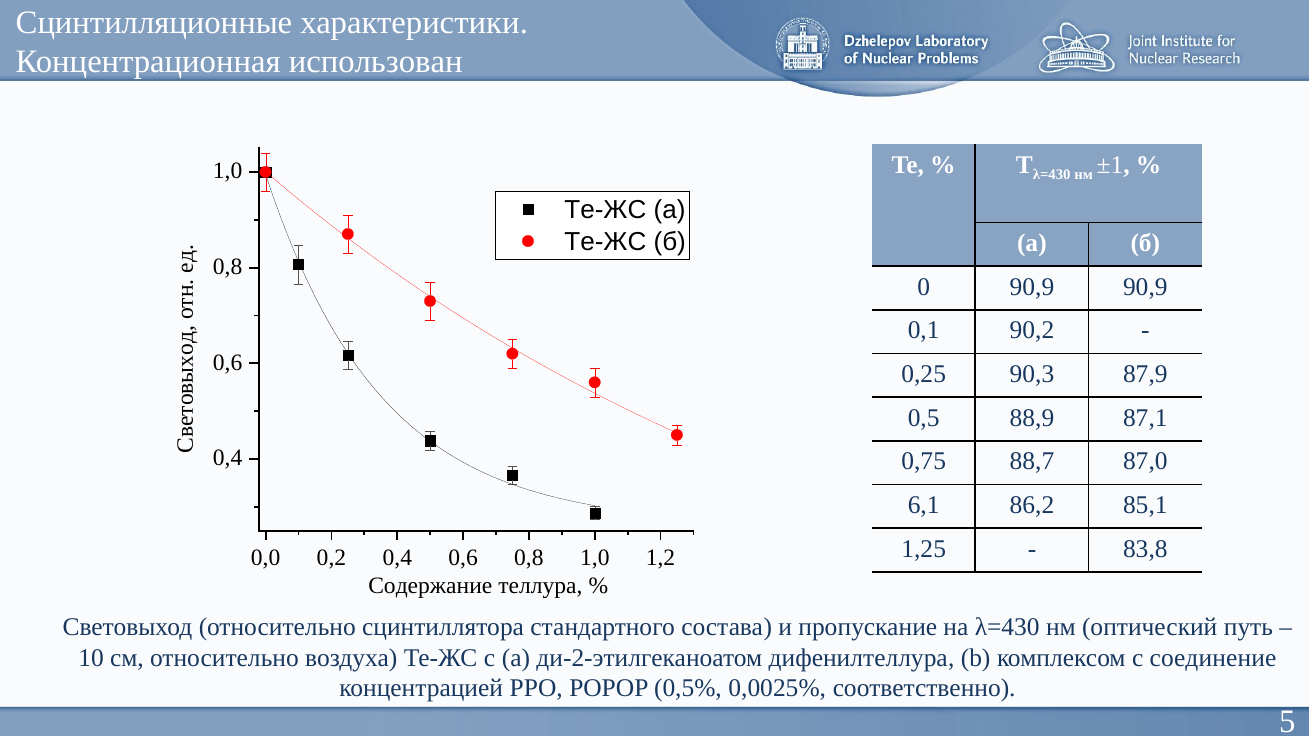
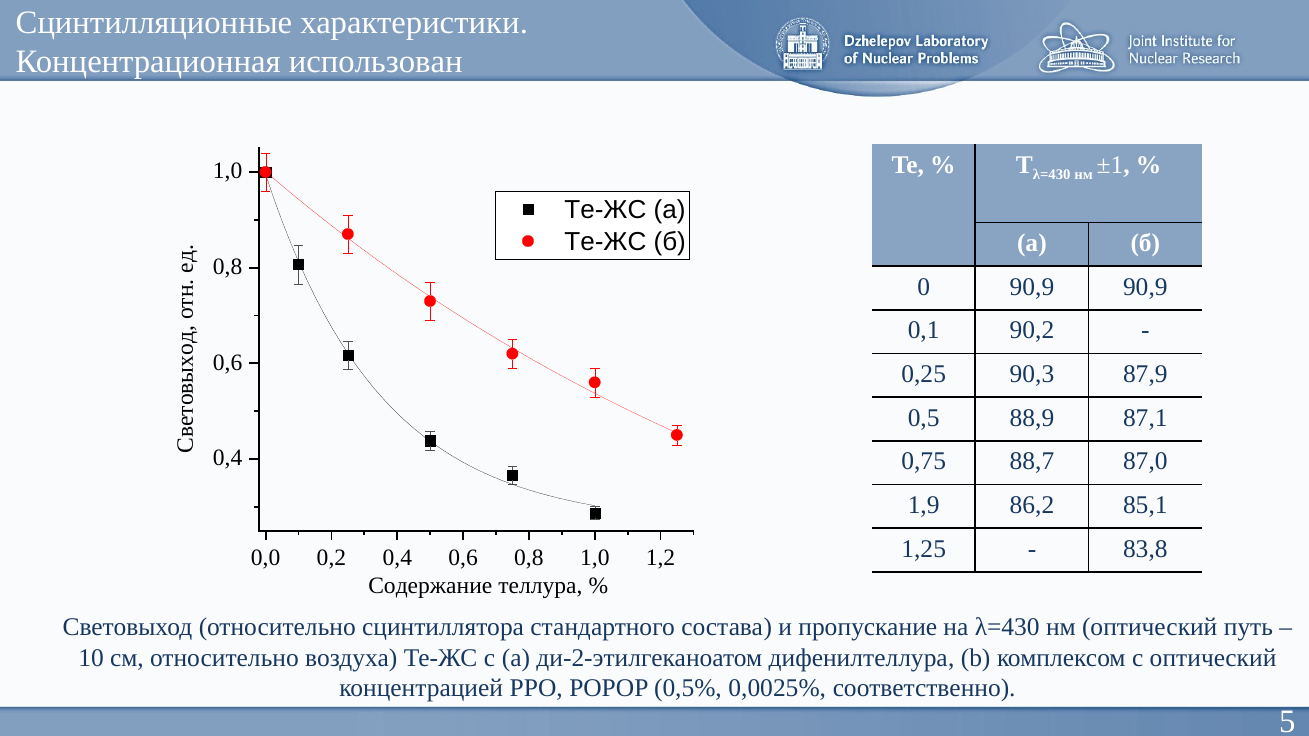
6,1: 6,1 -> 1,9 (924, 506)
с соединение: соединение -> оптический (1213, 658)
